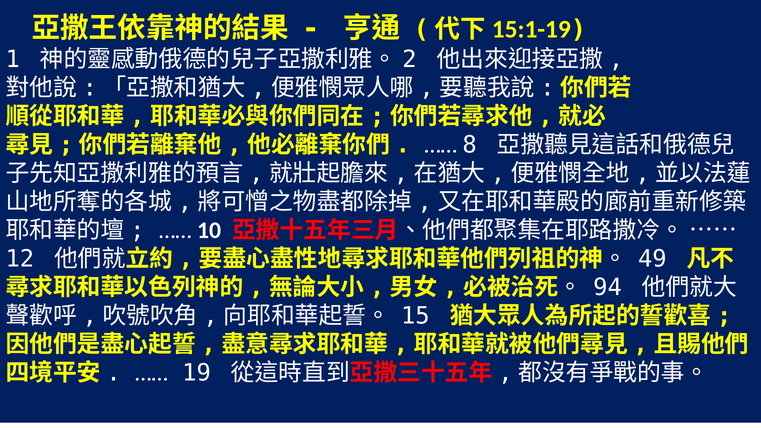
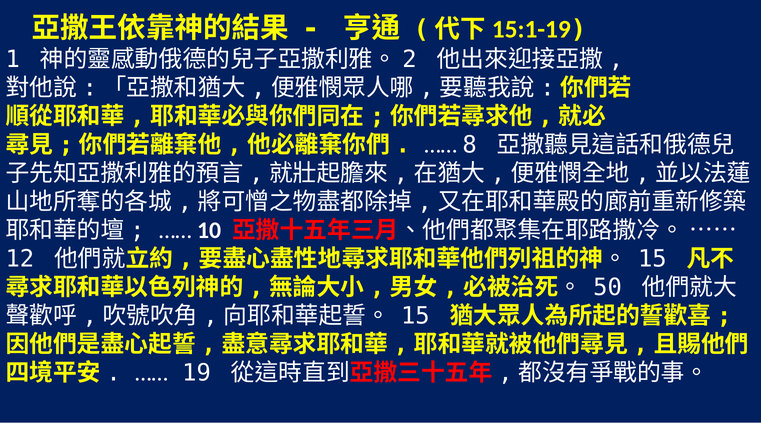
49: 49 -> 15 (652, 259)
94: 94 -> 50 (608, 288)
